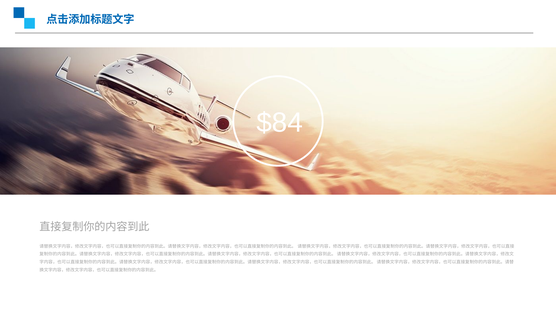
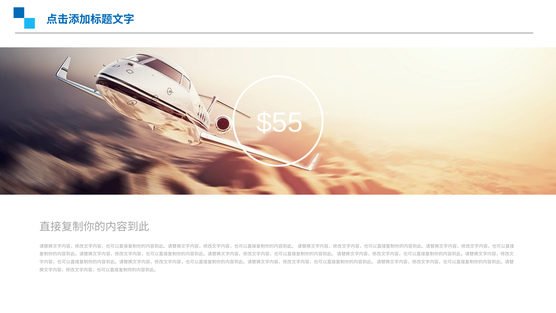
$84: $84 -> $55 (280, 122)
